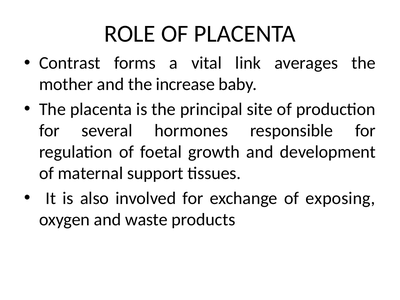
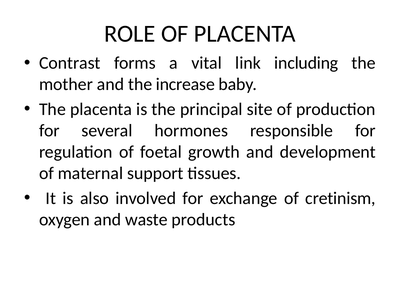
averages: averages -> including (306, 63)
exposing: exposing -> cretinism (341, 198)
